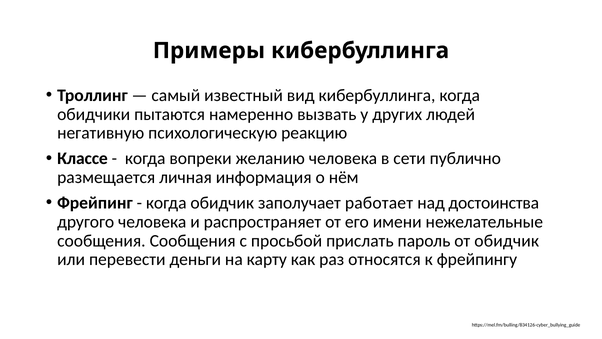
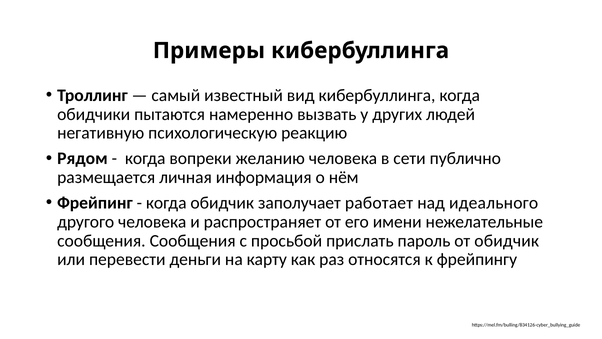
Классе: Классе -> Рядом (82, 158)
достоинства: достоинства -> идеального (494, 202)
